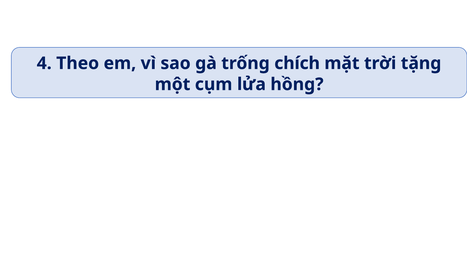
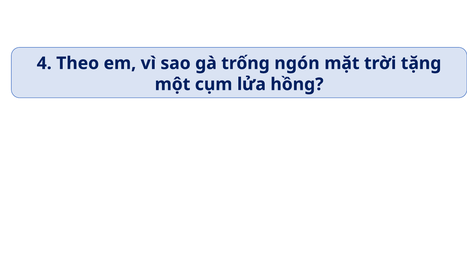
chích: chích -> ngón (297, 63)
